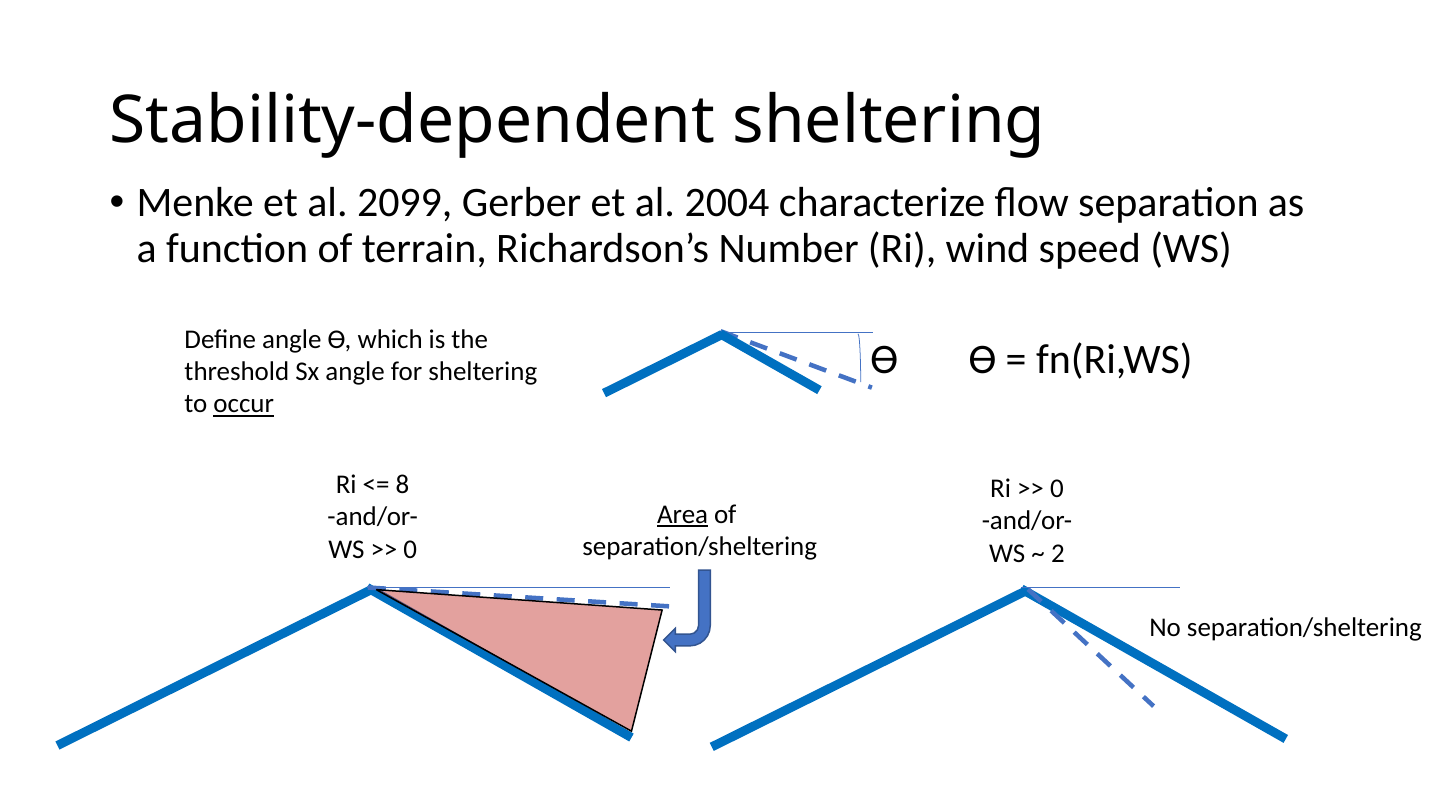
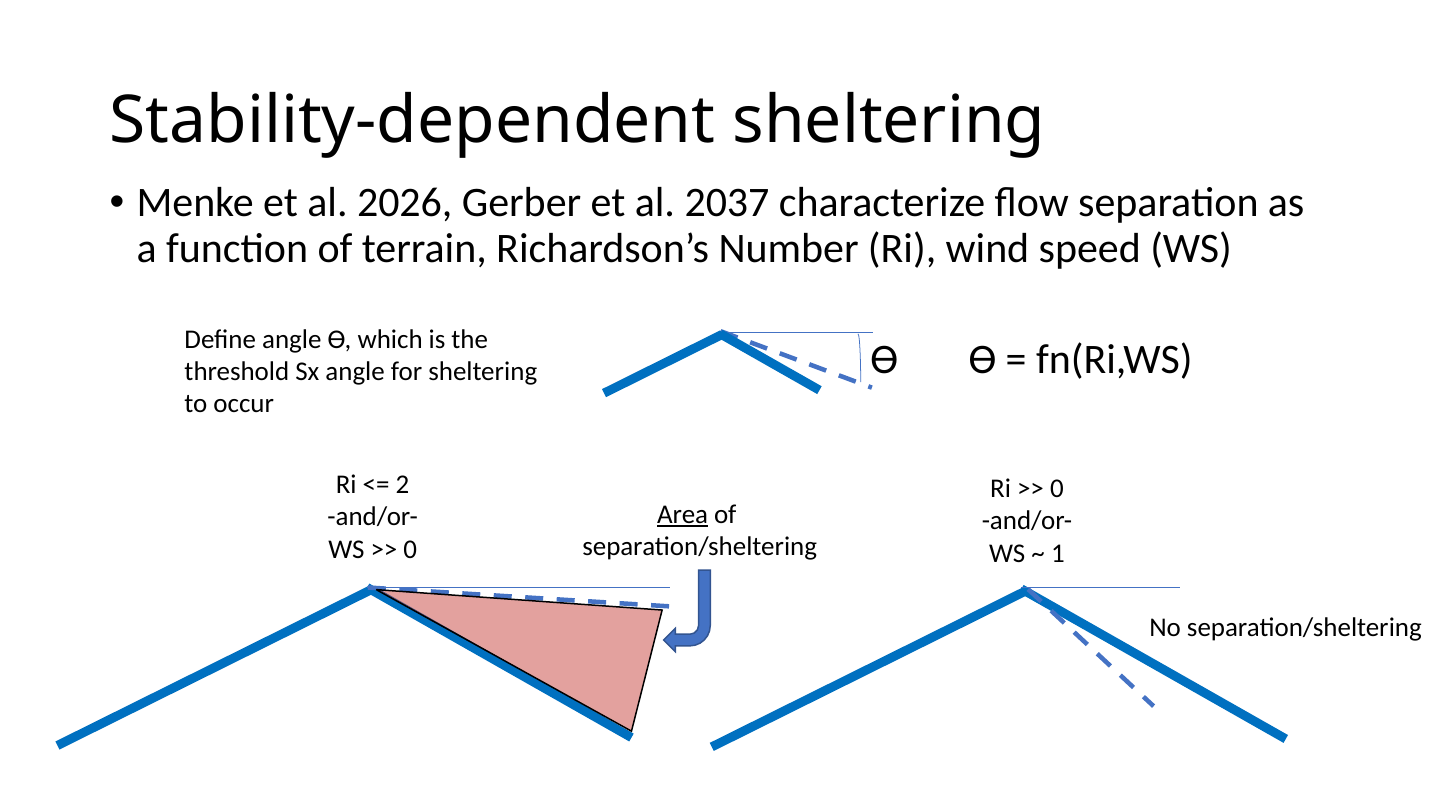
2099: 2099 -> 2026 (405, 203)
2004: 2004 -> 2037 (727, 203)
occur underline: present -> none (244, 404)
8: 8 -> 2 (403, 484)
2: 2 -> 1 (1058, 553)
